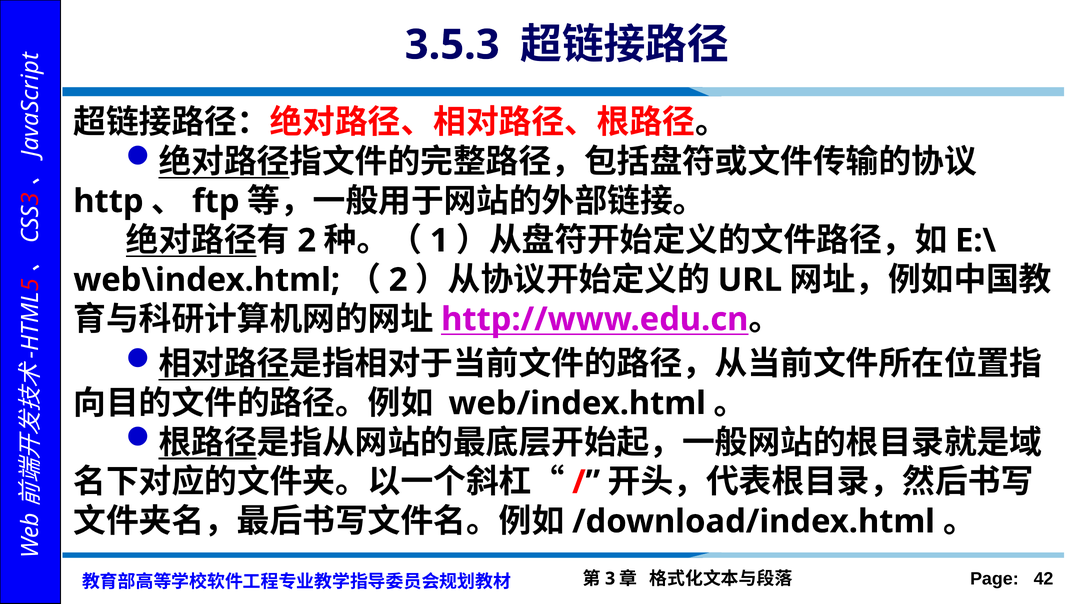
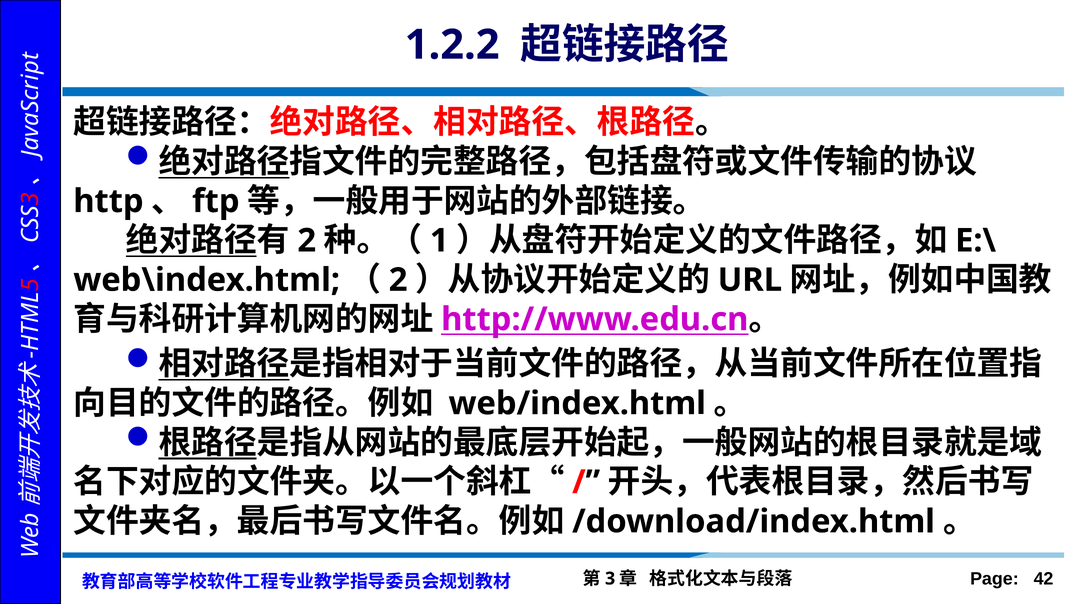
3.5.3: 3.5.3 -> 1.2.2 (452, 45)
